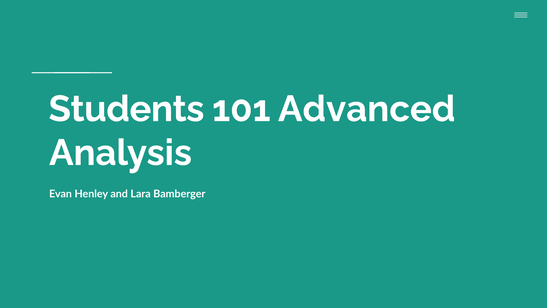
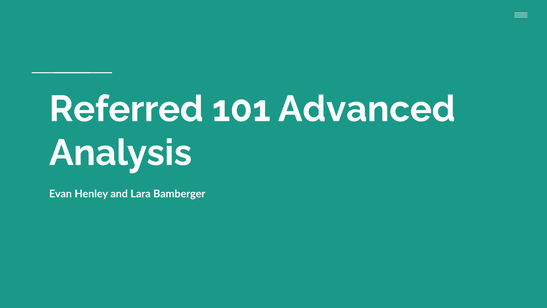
Students: Students -> Referred (126, 109)
